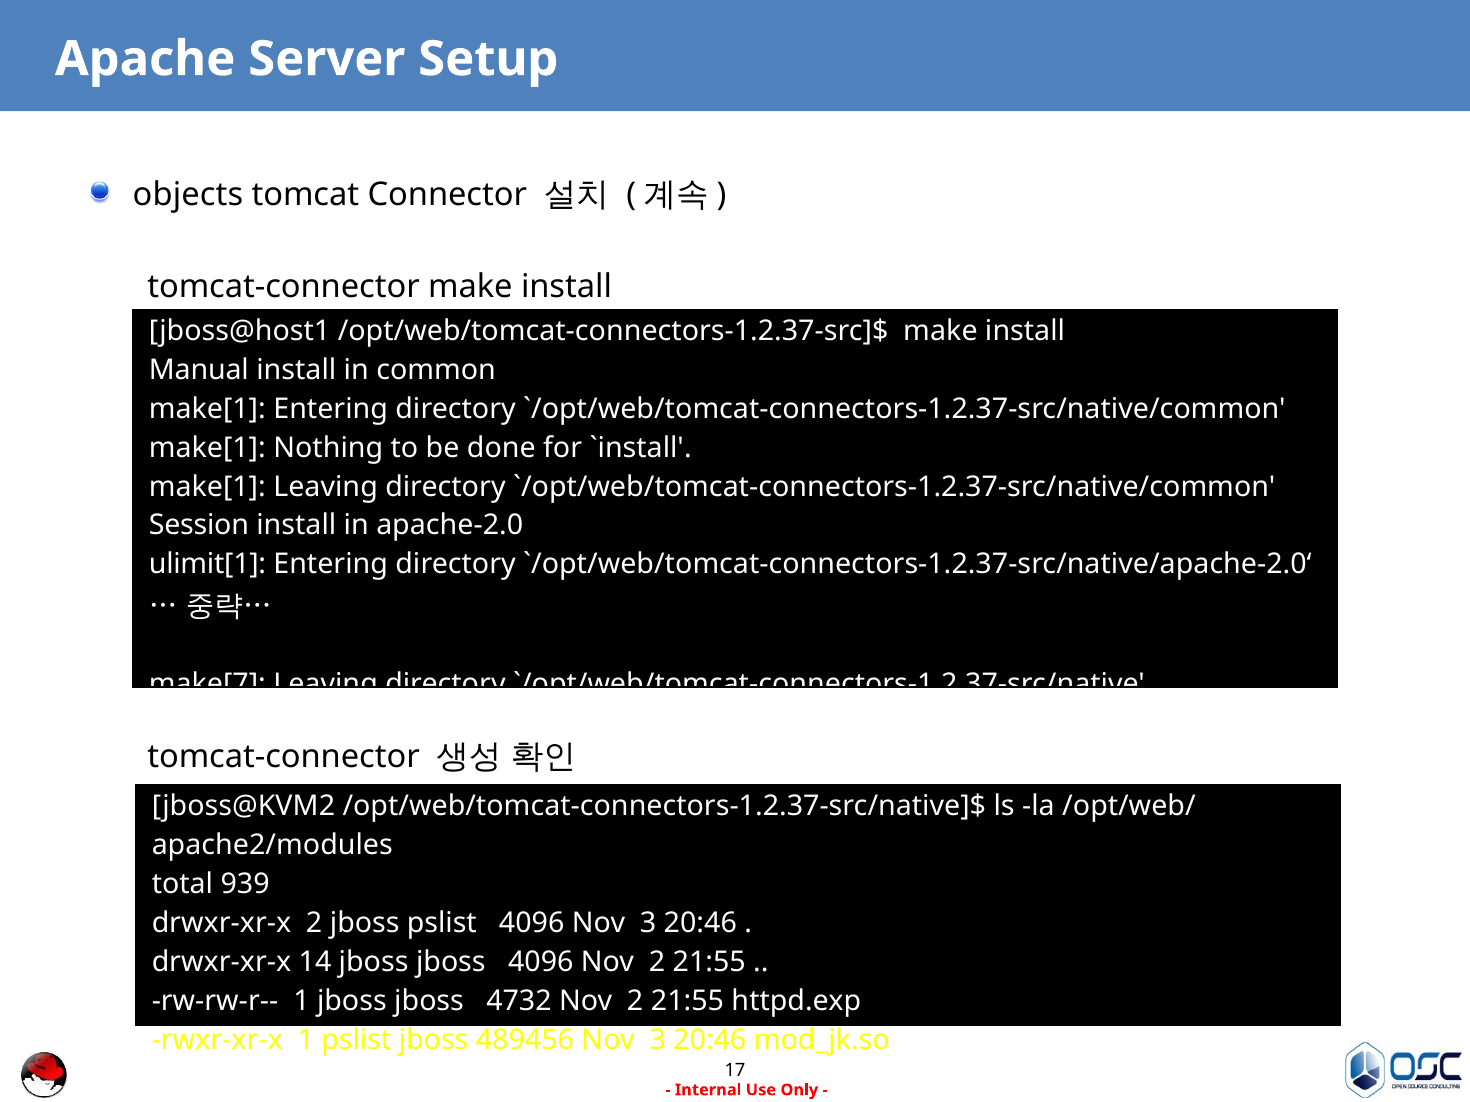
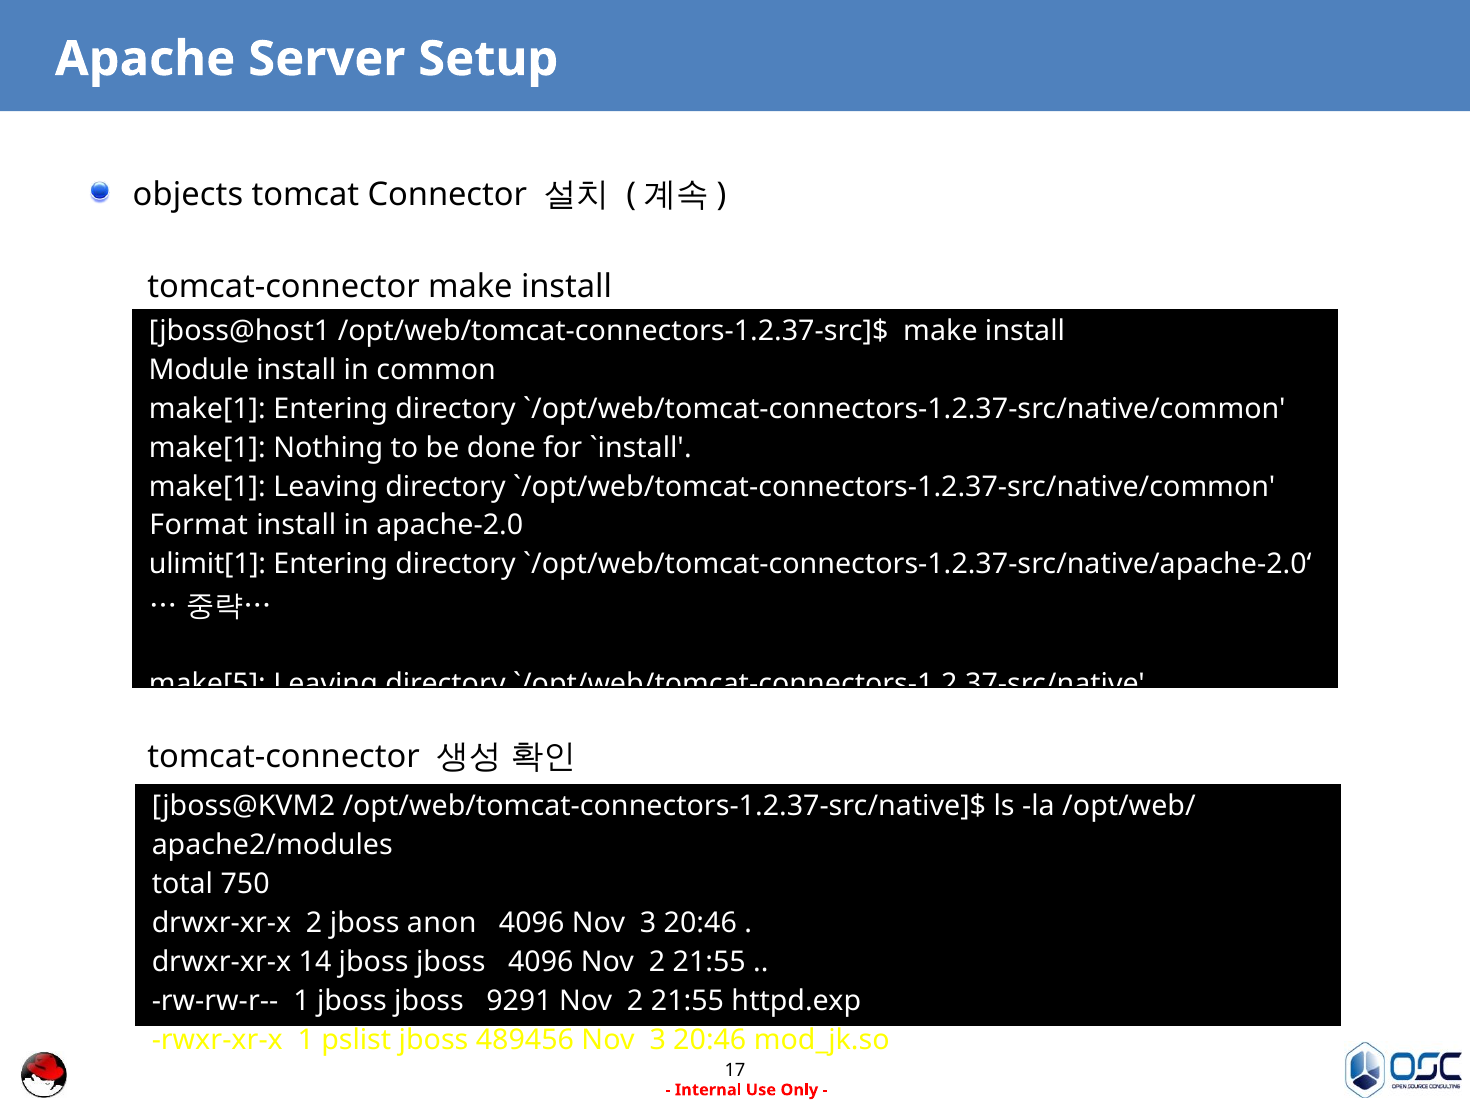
Manual: Manual -> Module (199, 370)
Session: Session -> Format (199, 526)
make[7: make[7 -> make[5 (207, 685)
939: 939 -> 750 (245, 884)
jboss pslist: pslist -> anon (442, 923)
4732: 4732 -> 9291 (519, 1001)
